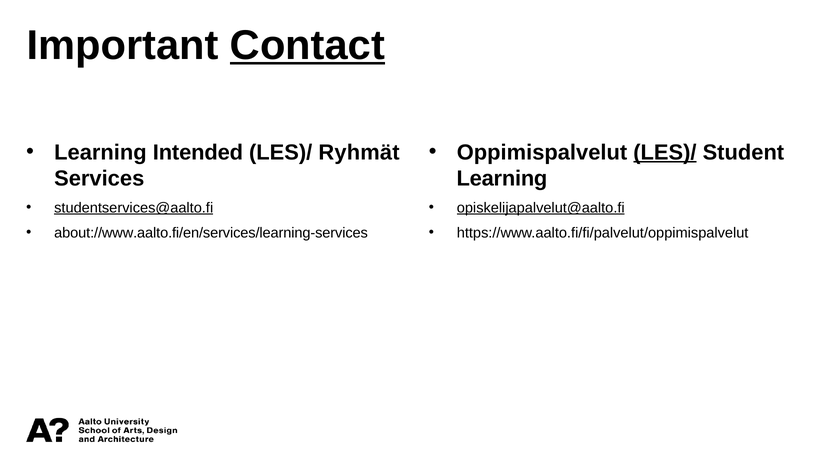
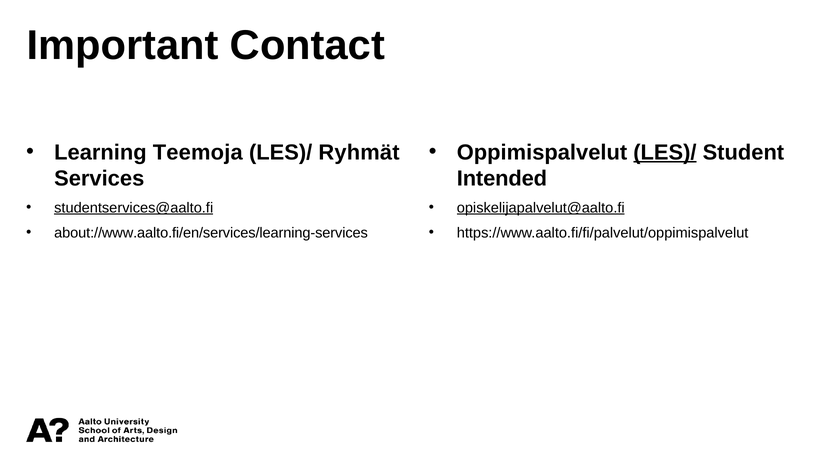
Contact underline: present -> none (307, 45)
Intended: Intended -> Teemoja (198, 153)
Learning: Learning -> Intended (502, 179)
